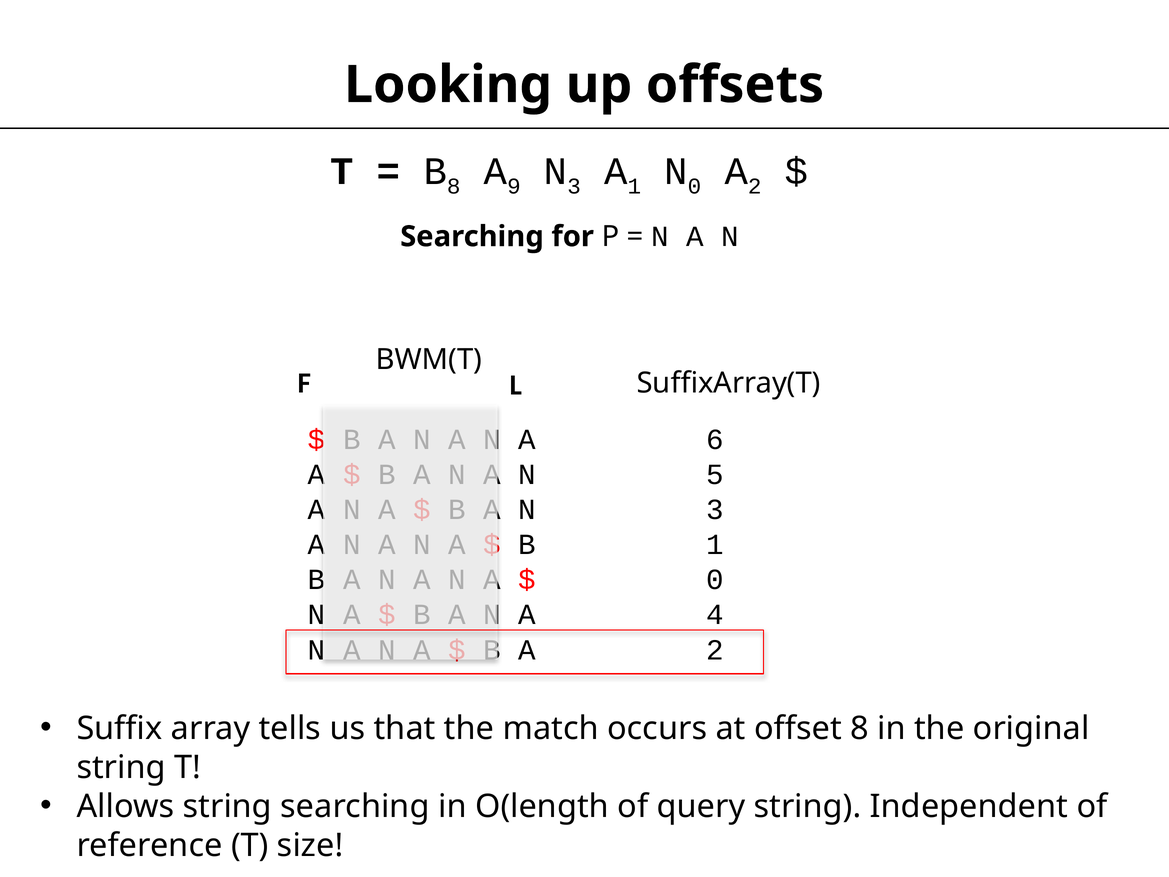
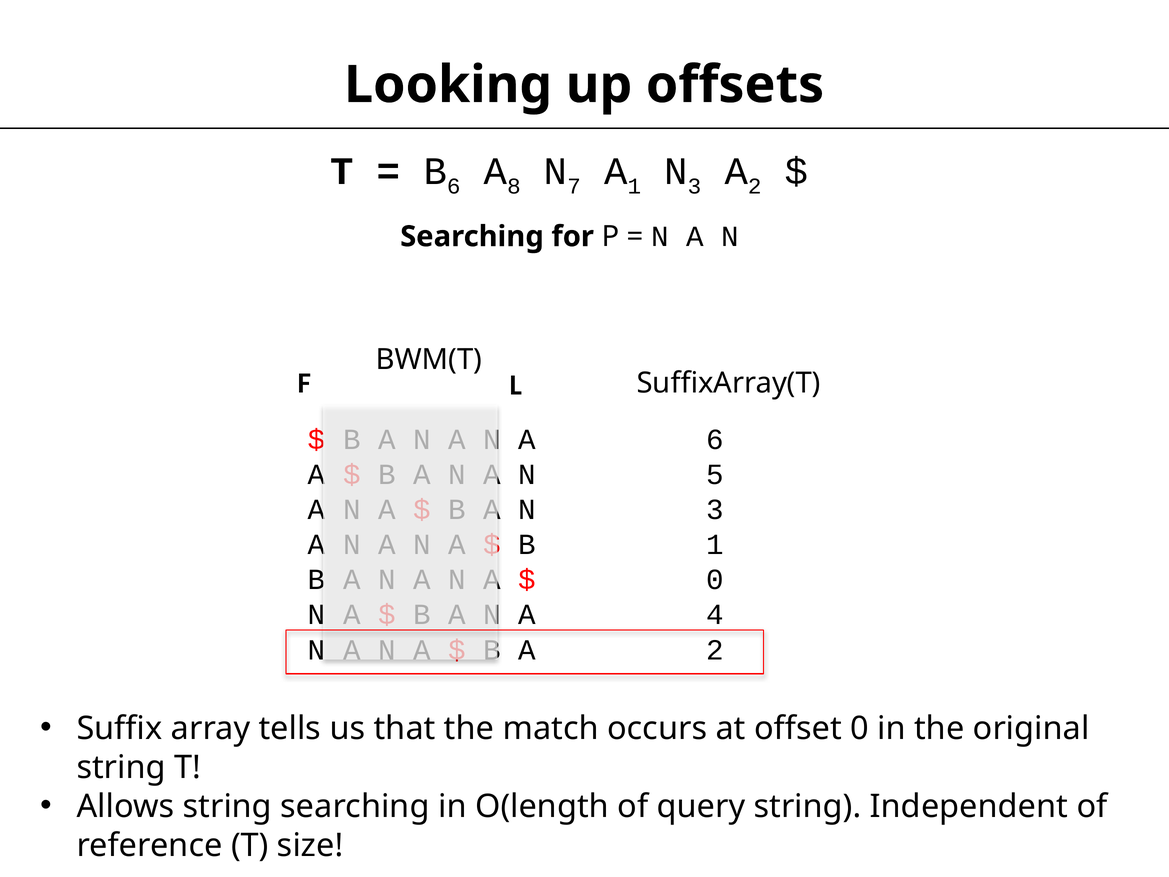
B 8: 8 -> 6 (454, 186)
9: 9 -> 8 (514, 186)
N 3: 3 -> 7 (574, 186)
N 0: 0 -> 3 (694, 186)
offset 8: 8 -> 0 (860, 728)
